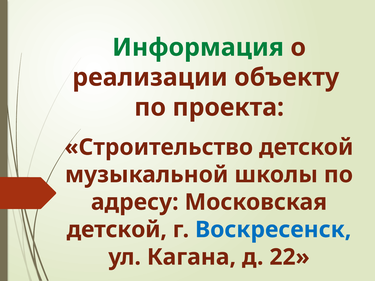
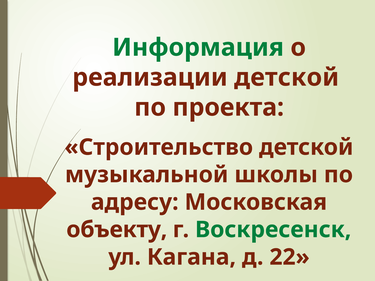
реализации объекту: объекту -> детской (287, 77)
детской: детской -> объекту (117, 230)
Воскресенск colour: blue -> green (273, 230)
